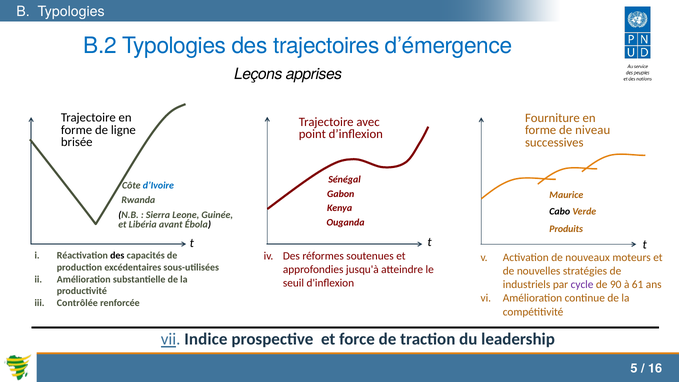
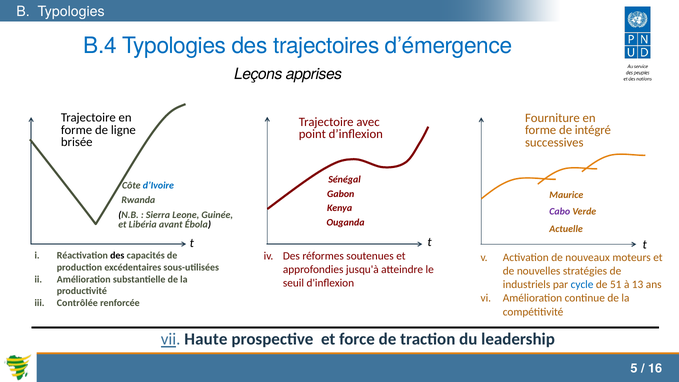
B.2: B.2 -> B.4 (100, 46)
niveau: niveau -> intégré (593, 130)
Cabo colour: black -> purple (560, 211)
Produits: Produits -> Actuelle (566, 229)
cycle colour: purple -> blue (582, 285)
90: 90 -> 51 (616, 285)
61: 61 -> 13 (638, 285)
Indice: Indice -> Haute (206, 339)
